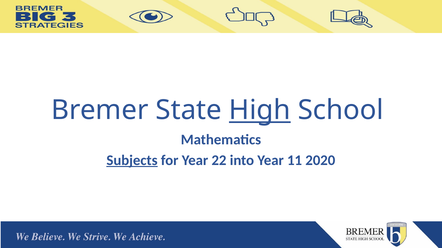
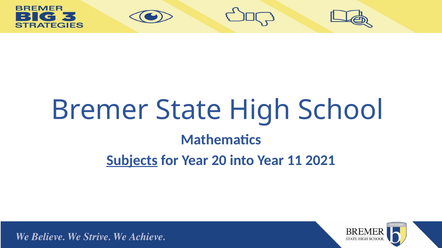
High underline: present -> none (260, 110)
22: 22 -> 20 (219, 161)
2020: 2020 -> 2021 (320, 161)
